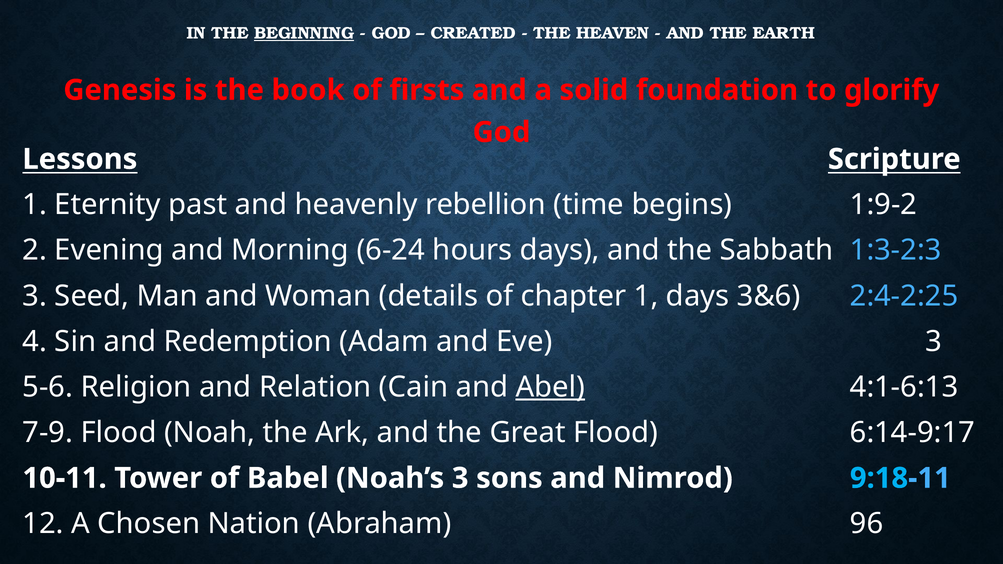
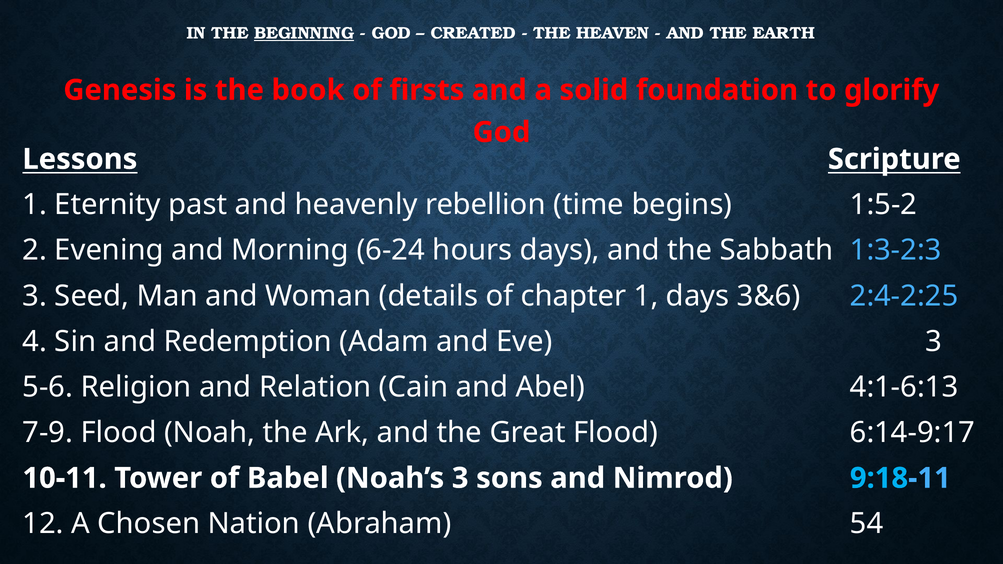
1:9-2: 1:9-2 -> 1:5-2 (884, 205)
Abel underline: present -> none (550, 387)
96: 96 -> 54 (867, 524)
